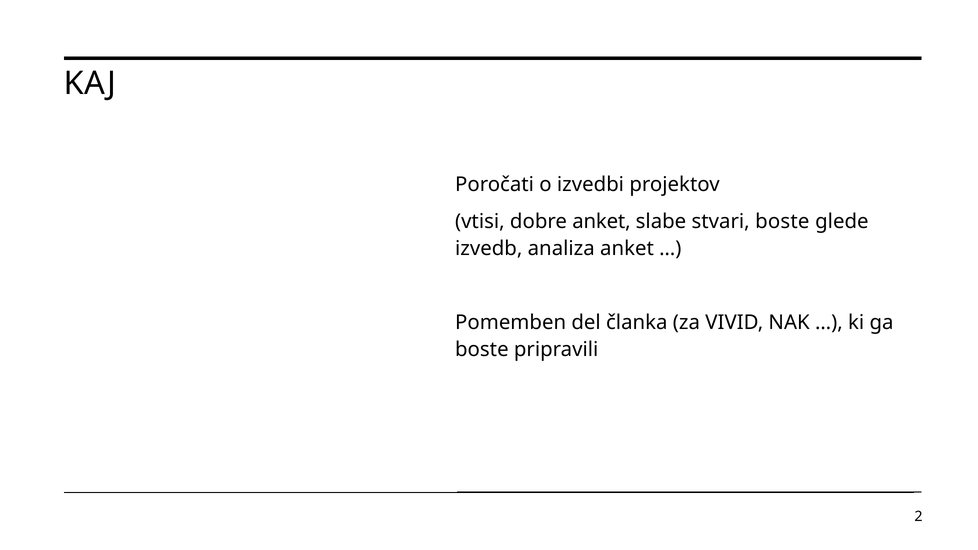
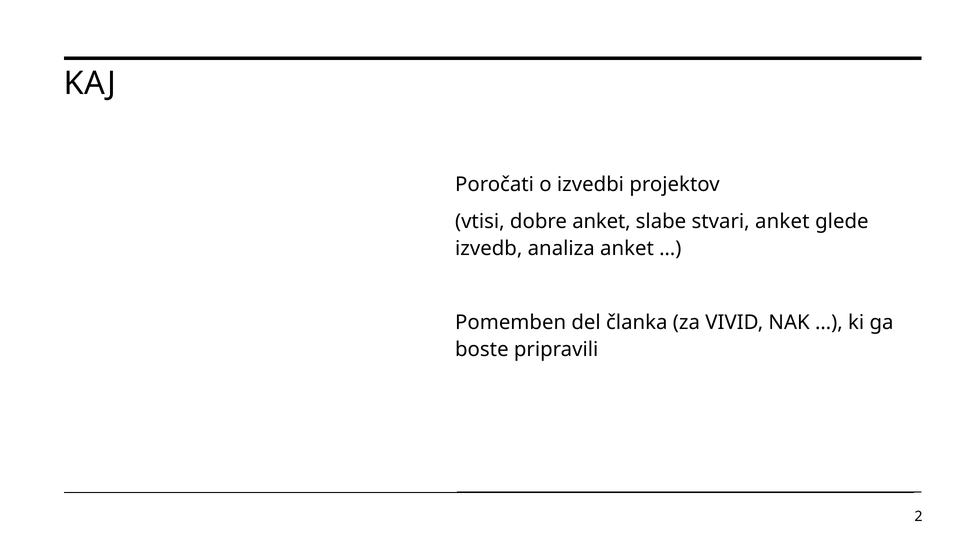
stvari boste: boste -> anket (782, 222)
